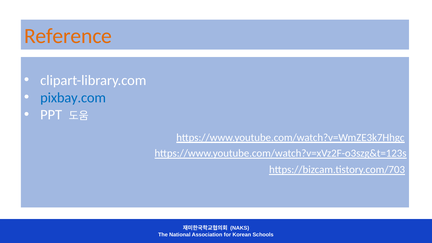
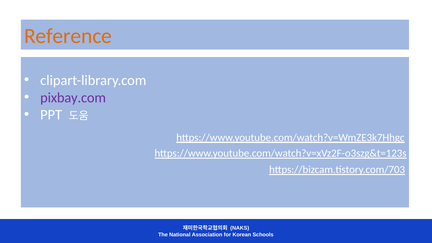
pixbay.com colour: blue -> purple (73, 98)
